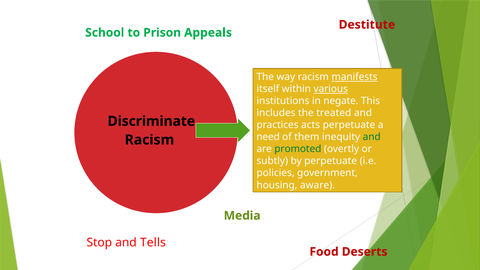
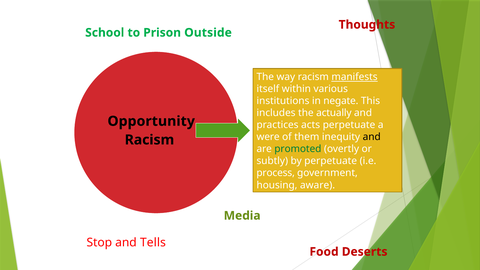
Destitute: Destitute -> Thoughts (367, 25)
Appeals: Appeals -> Outside (208, 33)
various underline: present -> none (331, 89)
treated: treated -> actually (334, 113)
Discriminate: Discriminate -> Opportunity (151, 121)
need: need -> were (268, 137)
and colour: green -> black (372, 137)
policies: policies -> process (276, 173)
